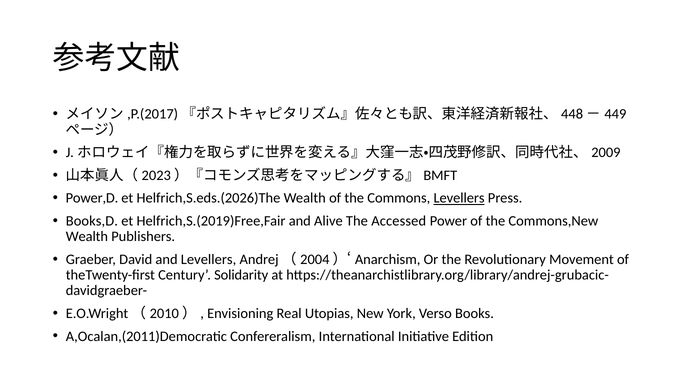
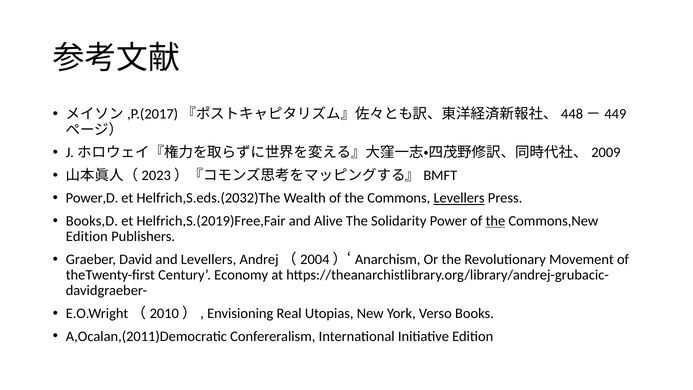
Helfrich,S.eds.(2026)The: Helfrich,S.eds.(2026)The -> Helfrich,S.eds.(2032)The (208, 198)
Accessed: Accessed -> Solidarity (399, 221)
the underline: none -> present (495, 221)
Wealth: Wealth -> Edition (87, 237)
Solidarity: Solidarity -> Economy (241, 275)
